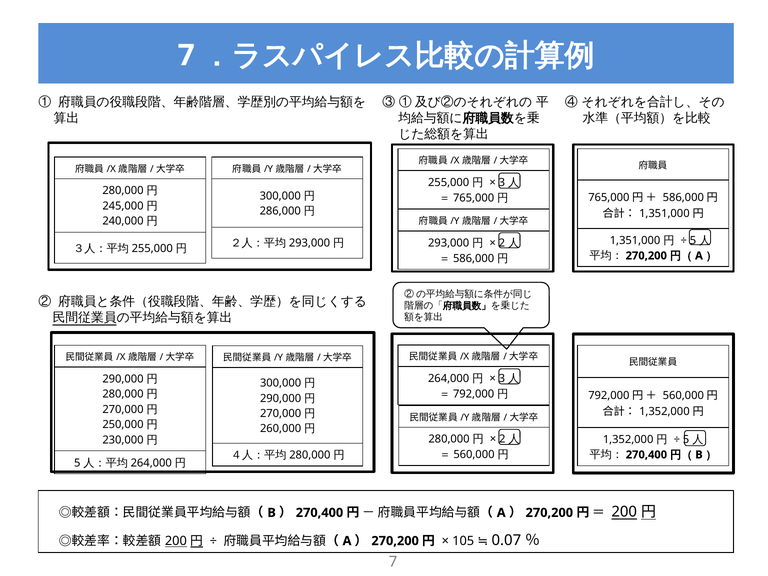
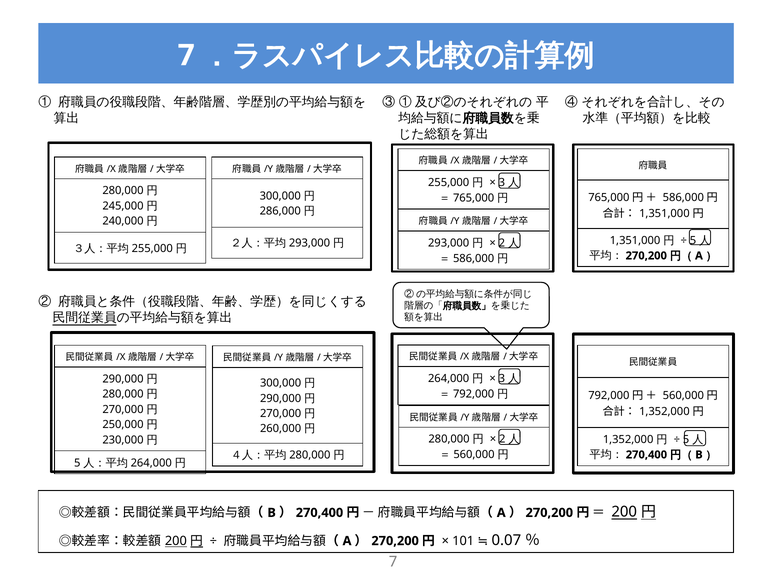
105: 105 -> 101 (463, 541)
